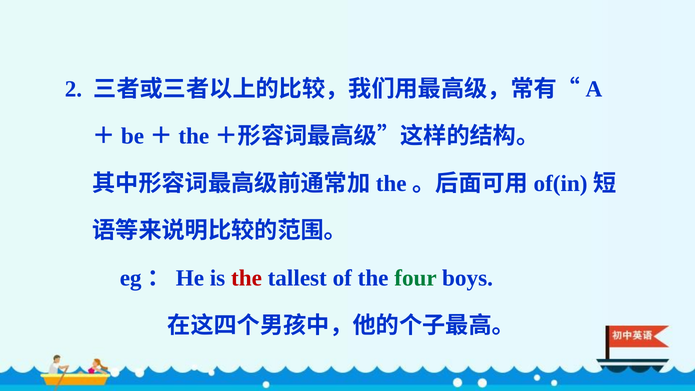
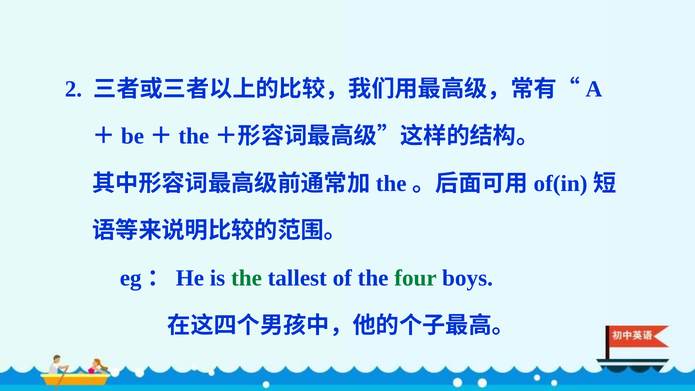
the colour: red -> green (246, 278)
